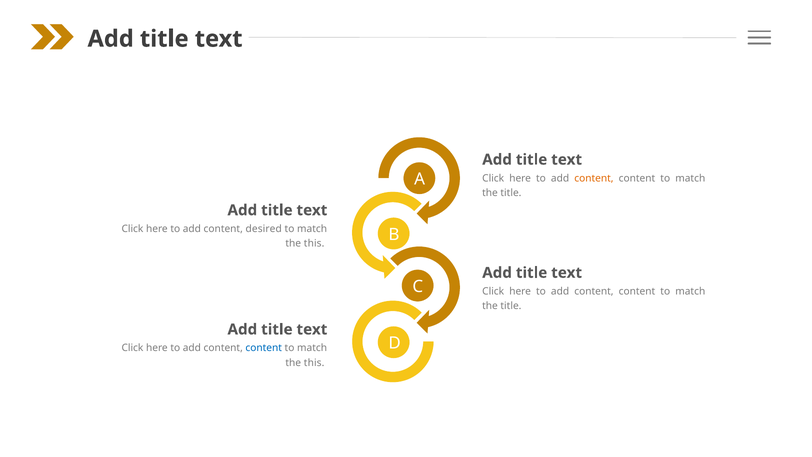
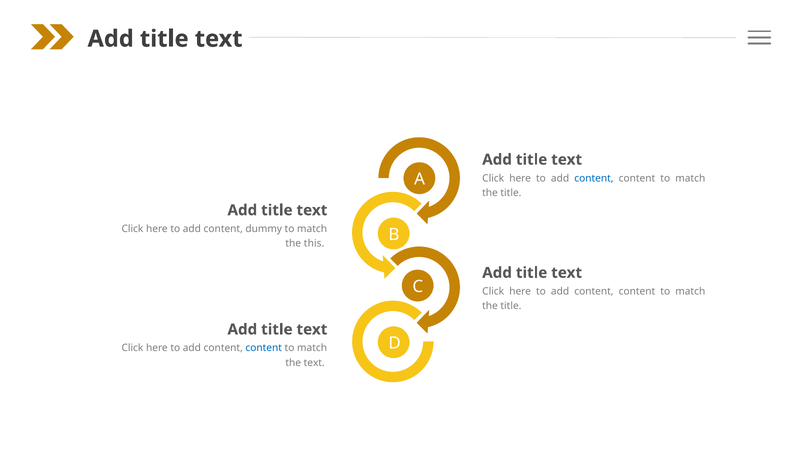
content colour: orange -> blue (594, 178)
desired: desired -> dummy (264, 229)
this: this -> text (314, 362)
